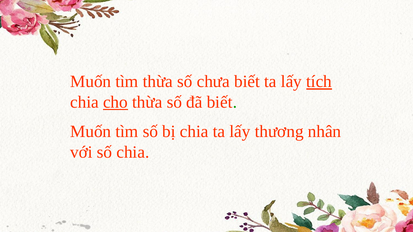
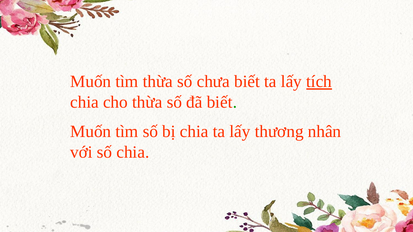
cho underline: present -> none (115, 102)
